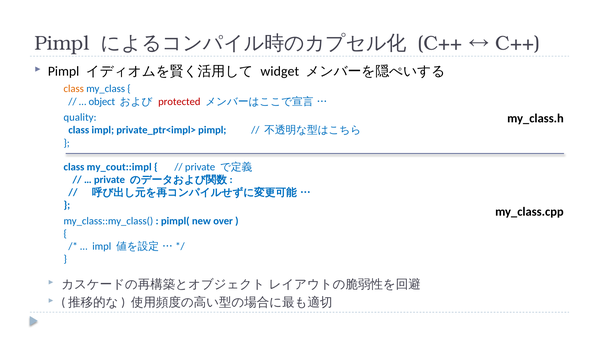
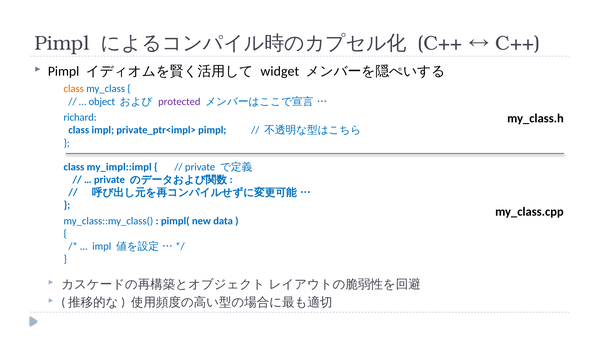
protected colour: red -> purple (179, 102)
quality: quality -> richard (80, 117)
my_cout::impl: my_cout::impl -> my_impl::impl (119, 167)
over: over -> data (223, 221)
